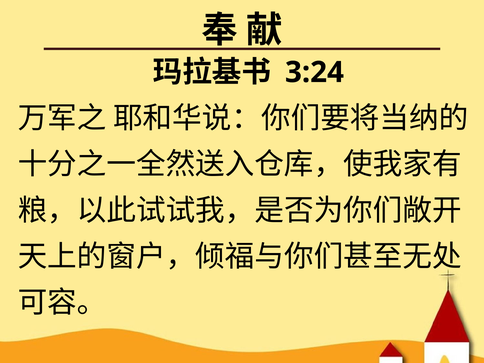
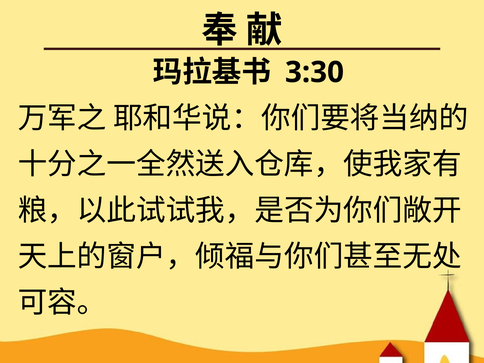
3:24: 3:24 -> 3:30 (314, 72)
